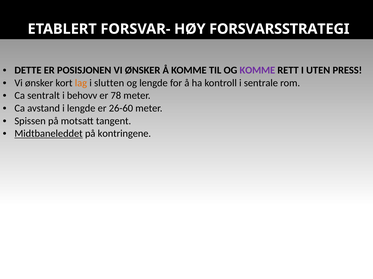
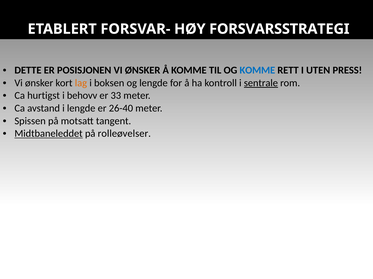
KOMME colour: purple -> blue (257, 70)
slutten: slutten -> boksen (109, 83)
sentrale underline: none -> present (261, 83)
sentralt: sentralt -> hurtigst (44, 96)
78: 78 -> 33 (116, 96)
26-60: 26-60 -> 26-40 (121, 108)
kontringene: kontringene -> rolleøvelser (124, 134)
